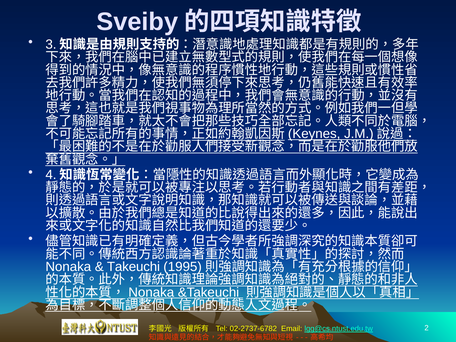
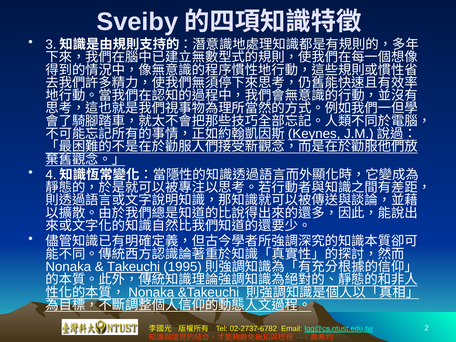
Takeuchi underline: none -> present (134, 267)
